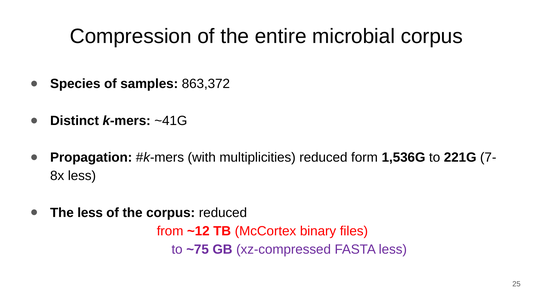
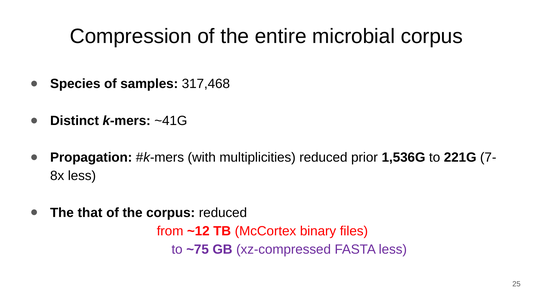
863,372: 863,372 -> 317,468 (206, 84)
form: form -> prior (364, 157)
The less: less -> that (90, 212)
